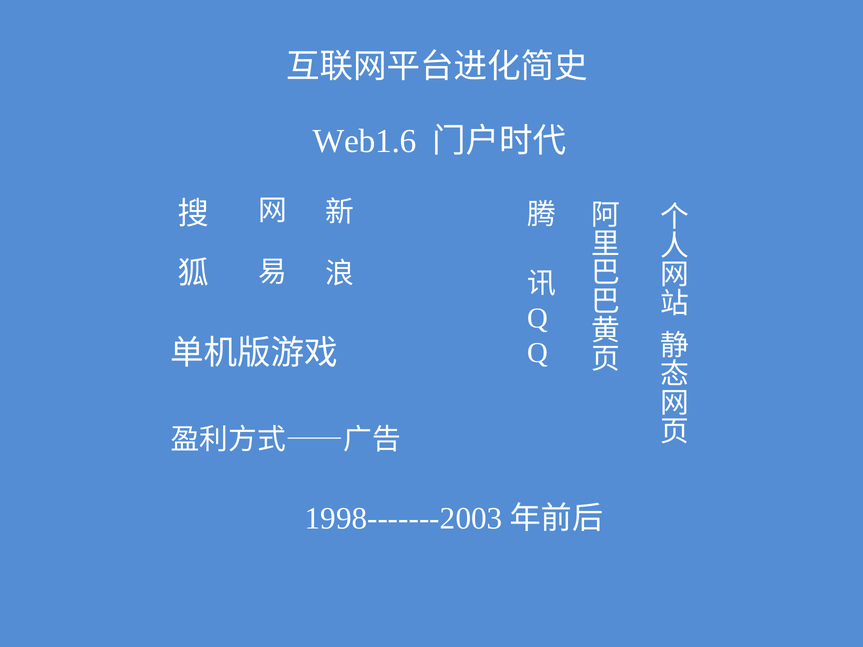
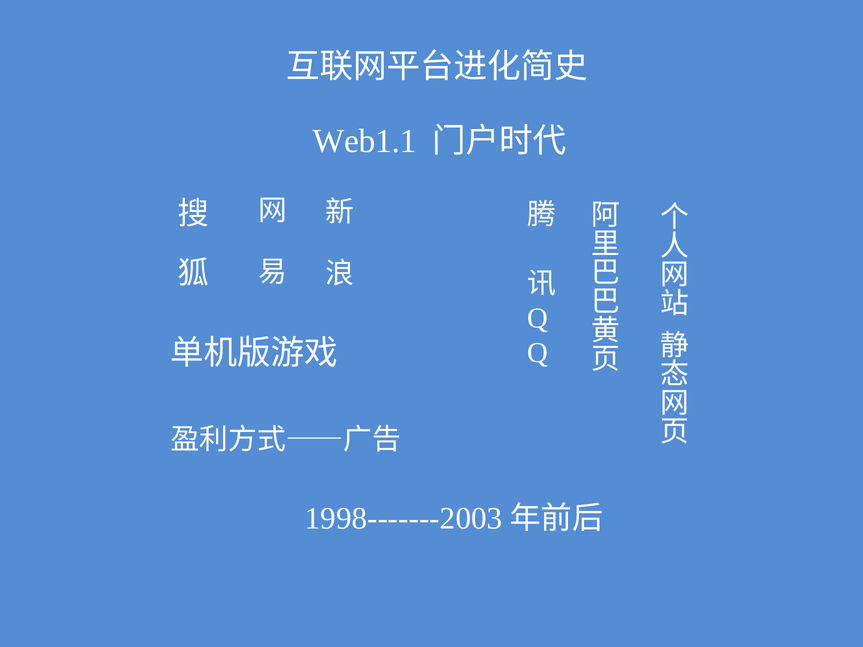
Web1.6: Web1.6 -> Web1.1 (365, 141)
